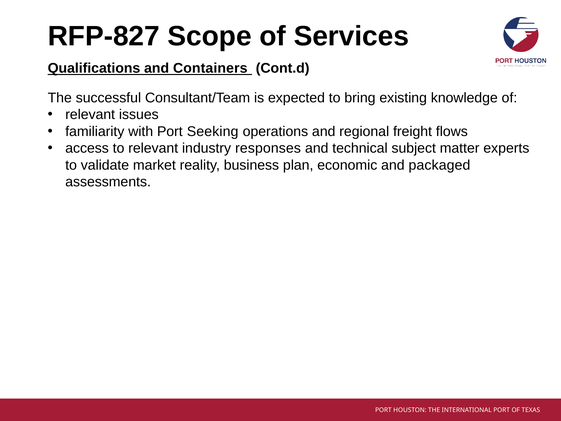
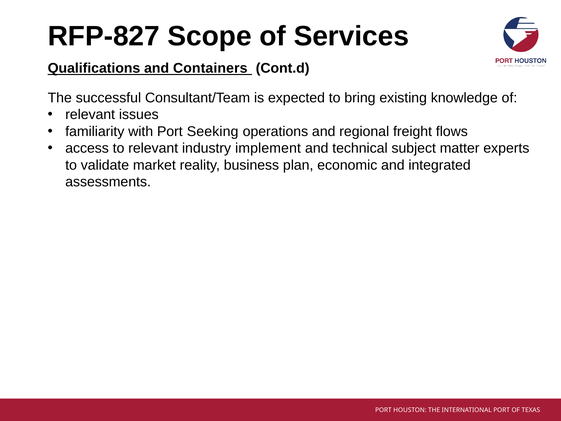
responses: responses -> implement (268, 148)
packaged: packaged -> integrated (440, 165)
